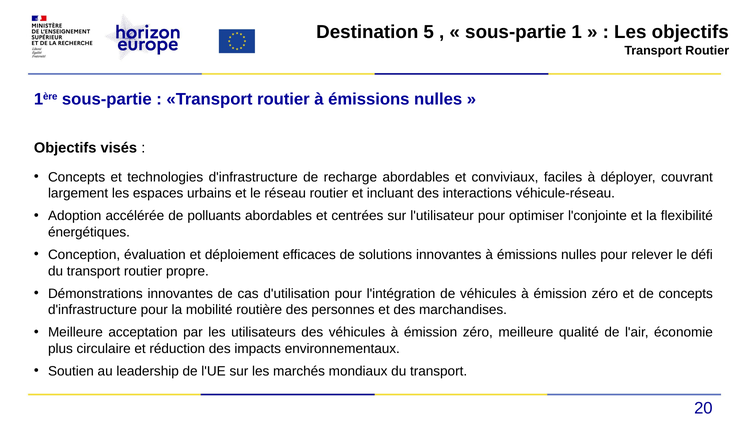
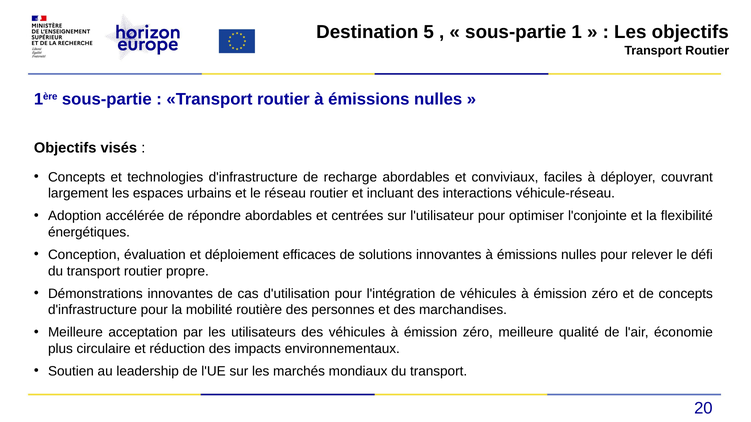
polluants: polluants -> répondre (214, 216)
